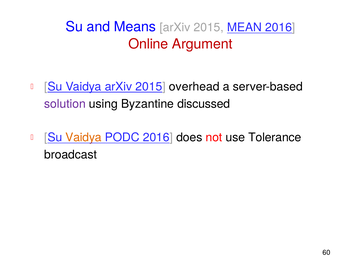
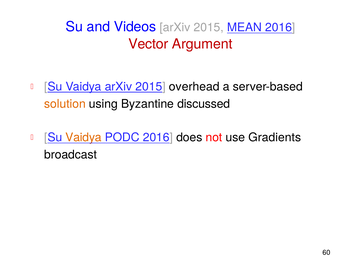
Means: Means -> Videos (135, 27)
Online: Online -> Vector (148, 44)
solution colour: purple -> orange (65, 104)
Tolerance: Tolerance -> Gradients (275, 138)
